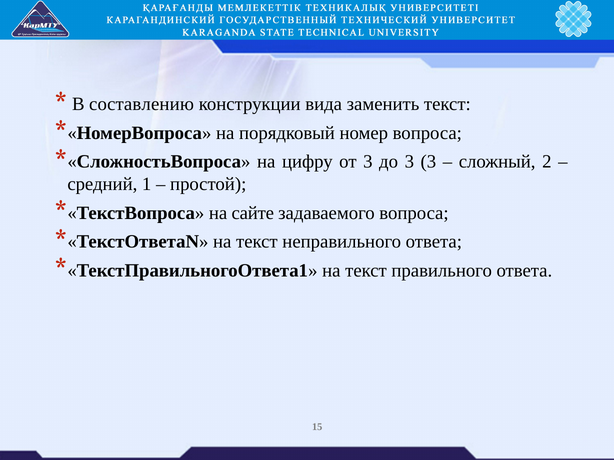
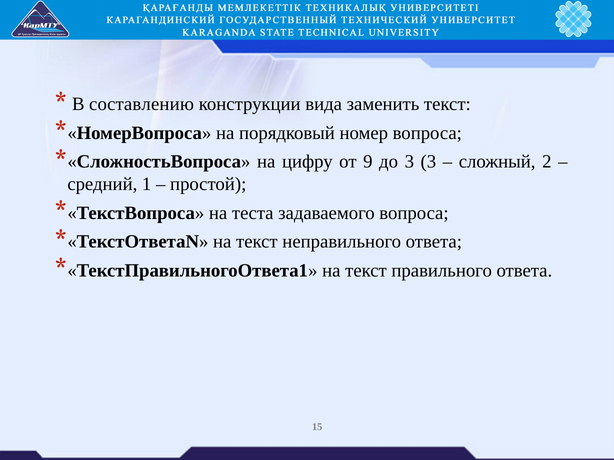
от 3: 3 -> 9 (368, 162)
сайте: сайте -> теста (253, 213)
